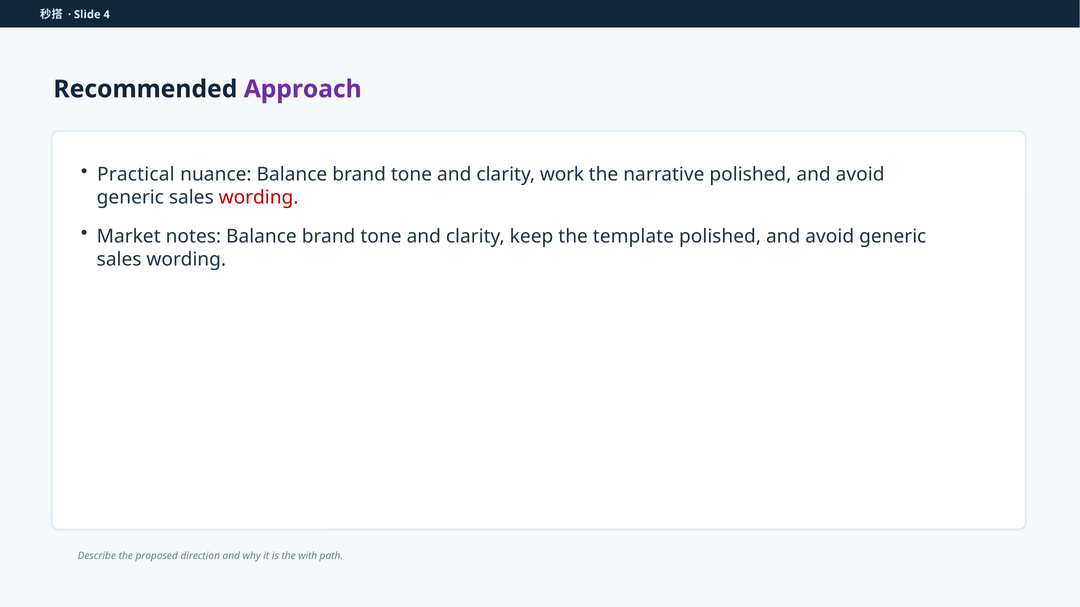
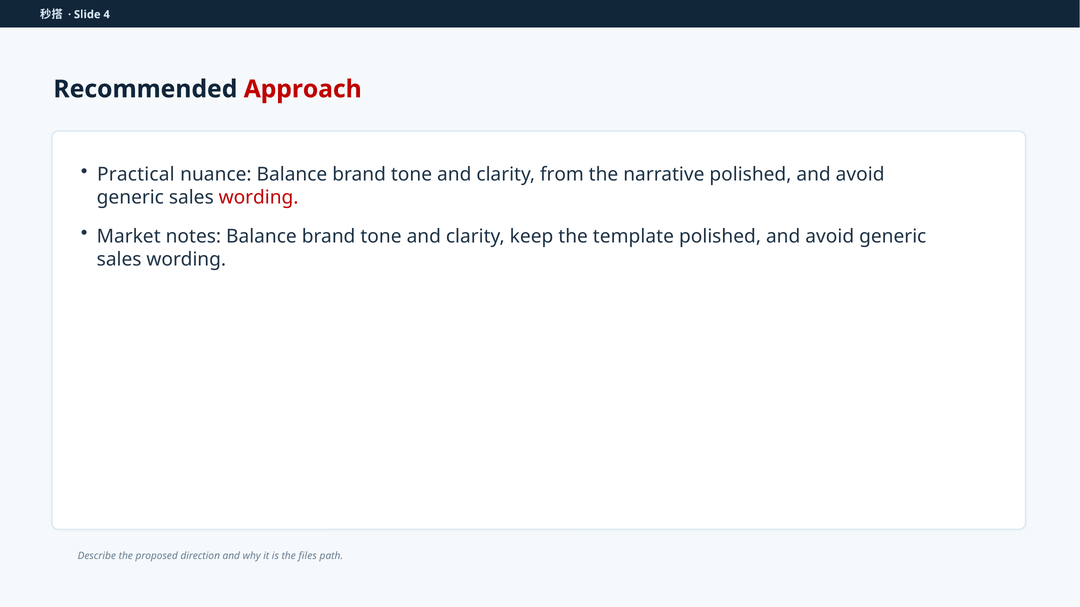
Approach colour: purple -> red (303, 89)
work: work -> from (562, 175)
with: with -> files (308, 556)
